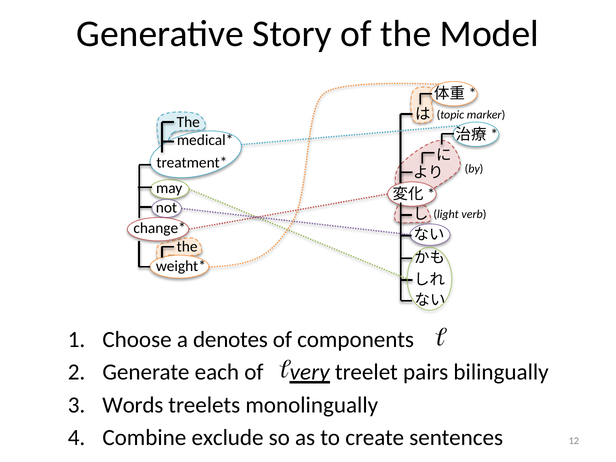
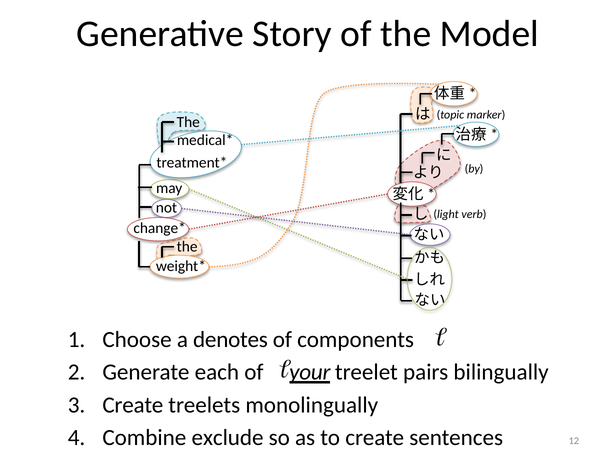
very: very -> your (310, 372)
Words: Words -> Create (133, 405)
